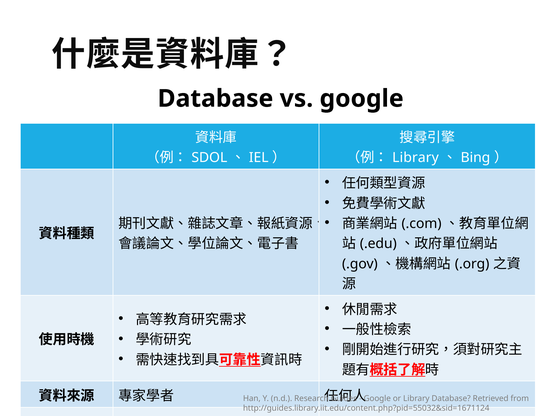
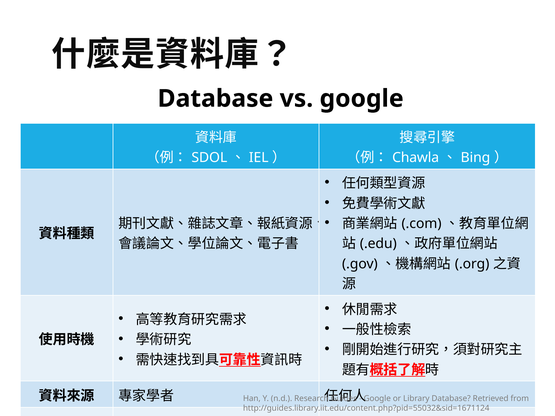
Library: Library -> Chawla (416, 158)
